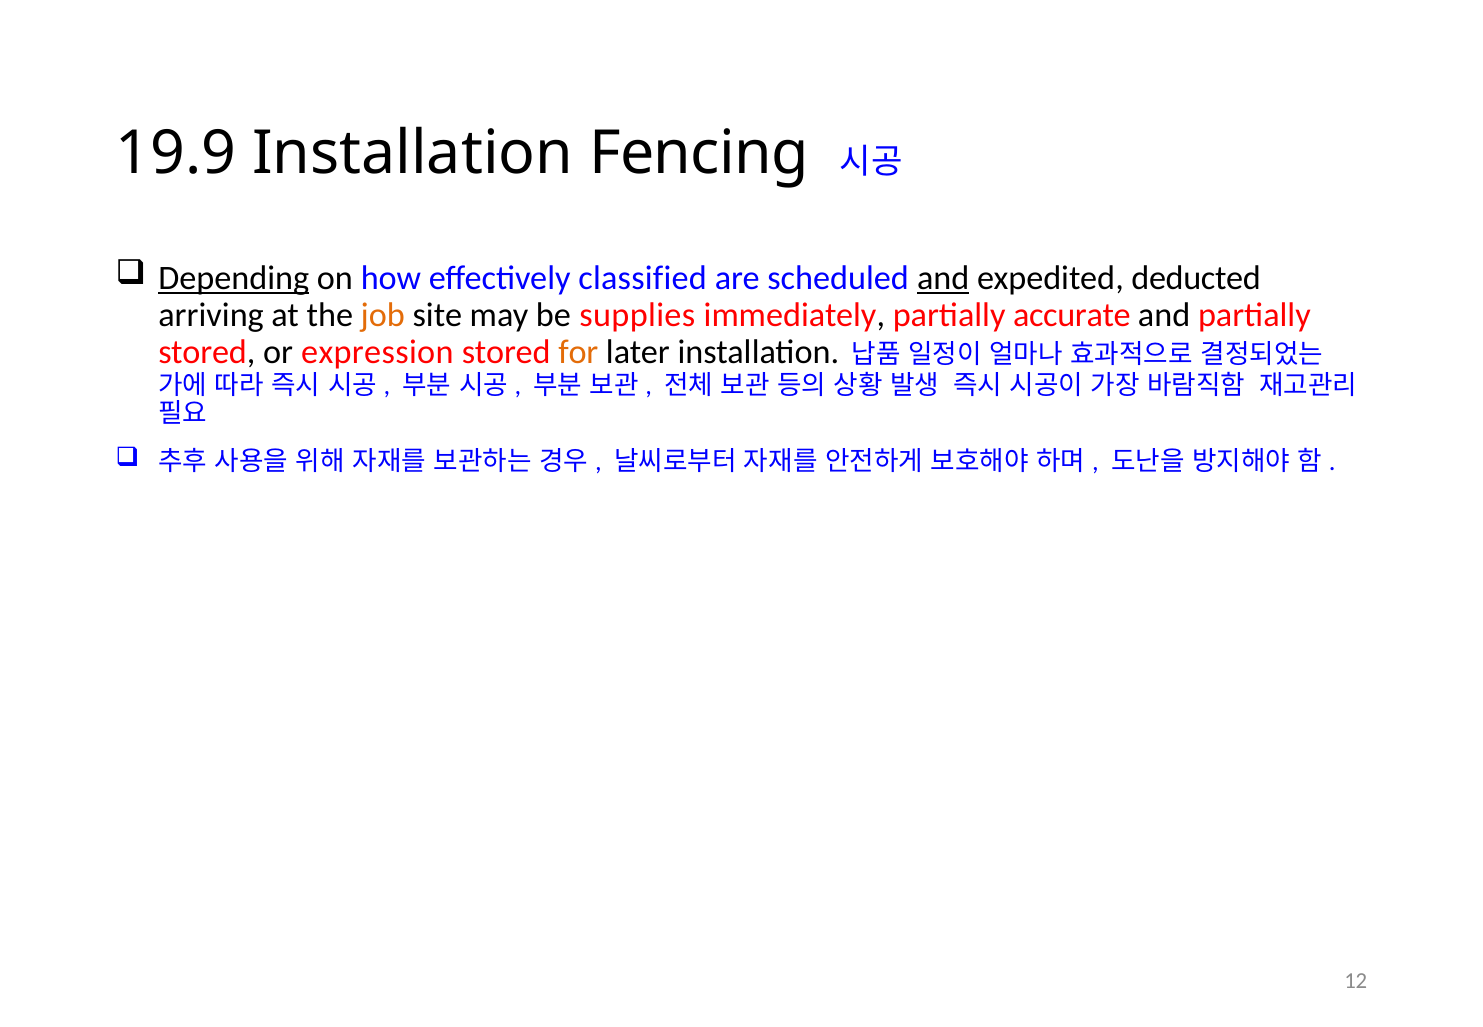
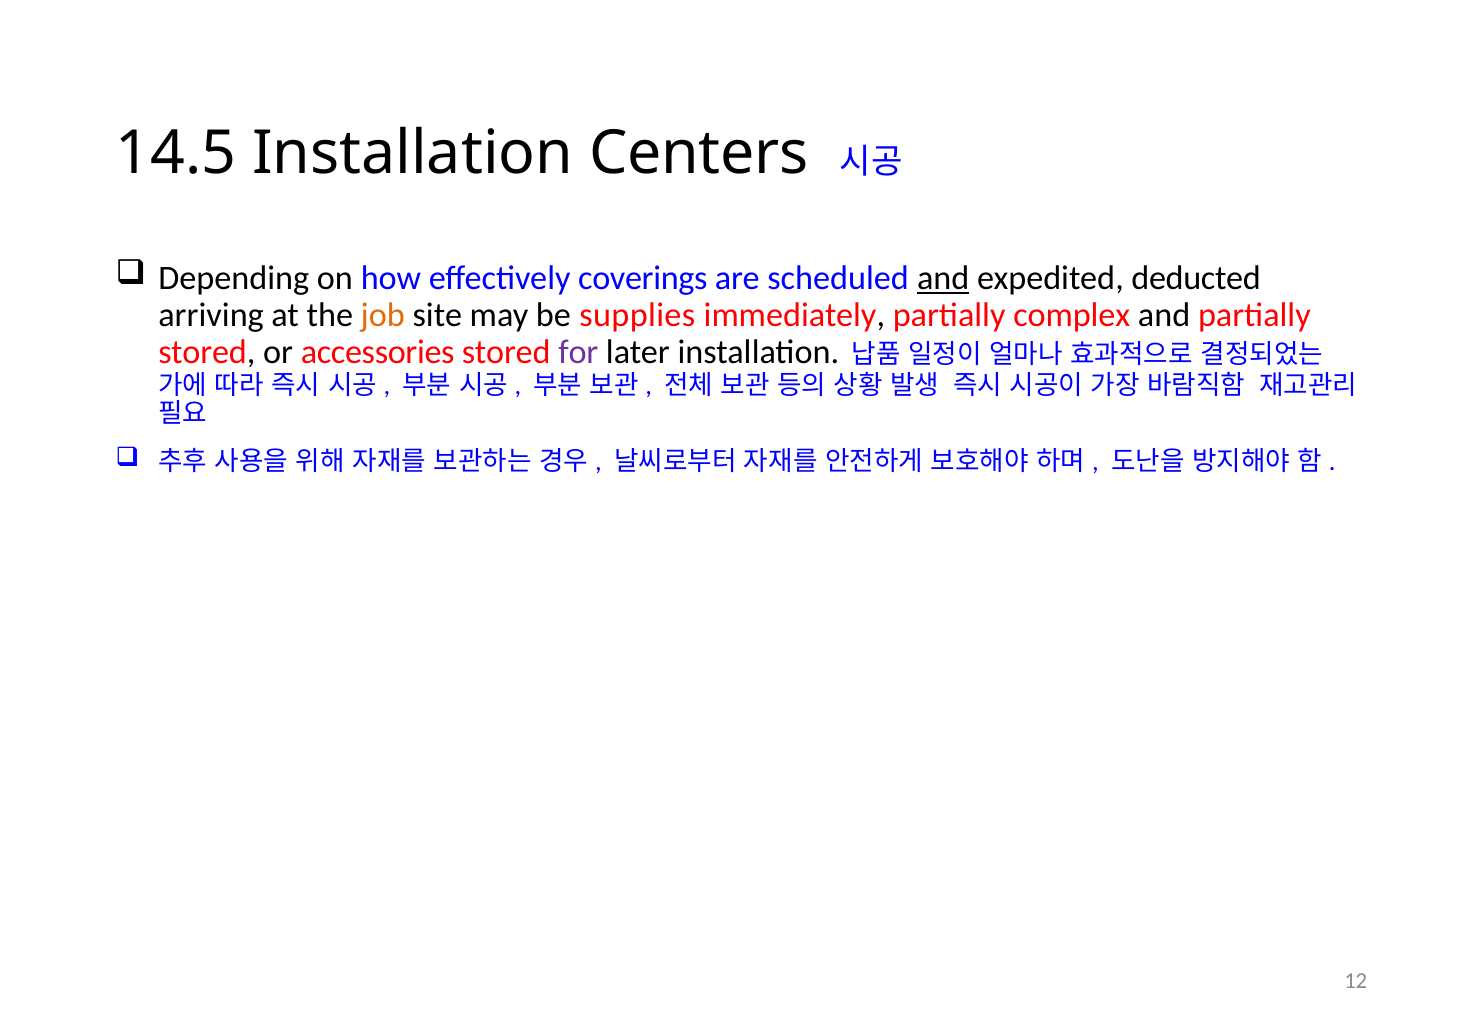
19.9: 19.9 -> 14.5 (176, 153)
Fencing: Fencing -> Centers (699, 153)
Depending underline: present -> none (234, 278)
classified: classified -> coverings (643, 278)
accurate: accurate -> complex (1072, 315)
expression: expression -> accessories (378, 352)
for colour: orange -> purple (578, 352)
